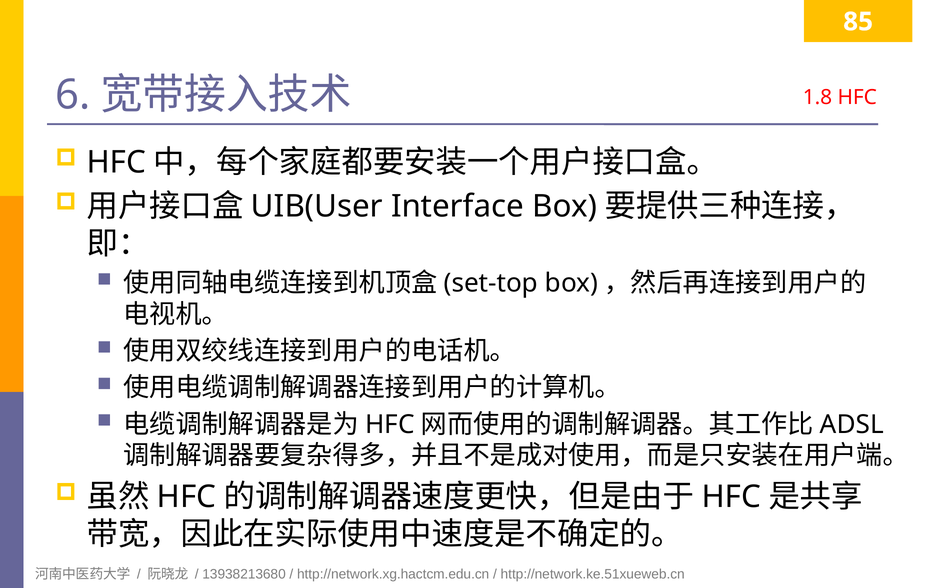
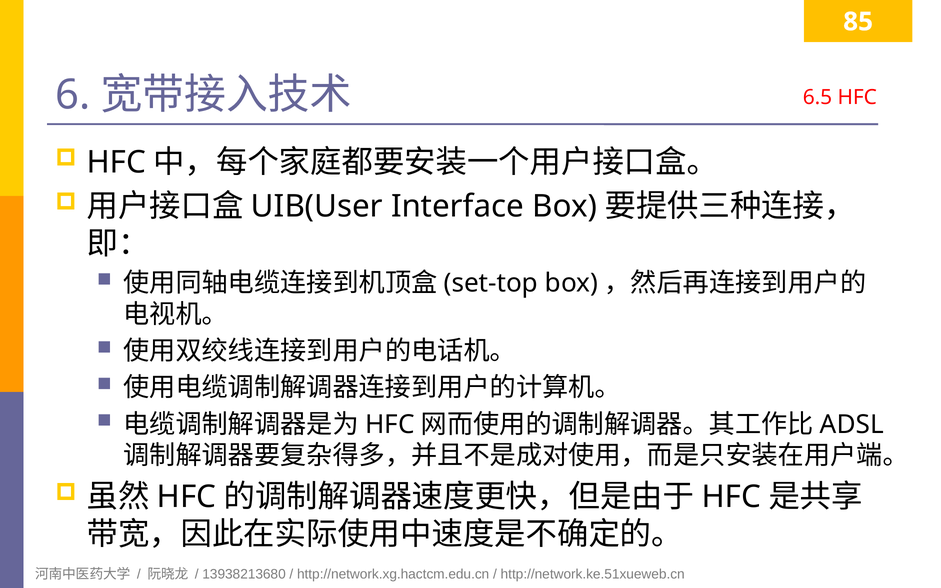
1.8: 1.8 -> 6.5 (817, 97)
